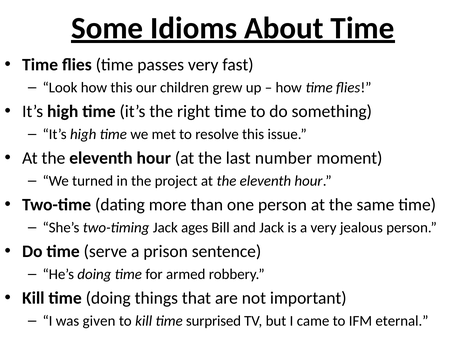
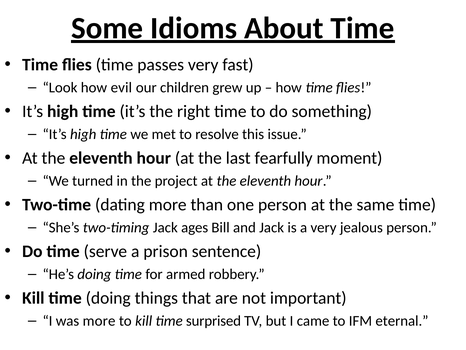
how this: this -> evil (121, 87)
number: number -> fearfully (284, 158)
was given: given -> more (99, 321)
